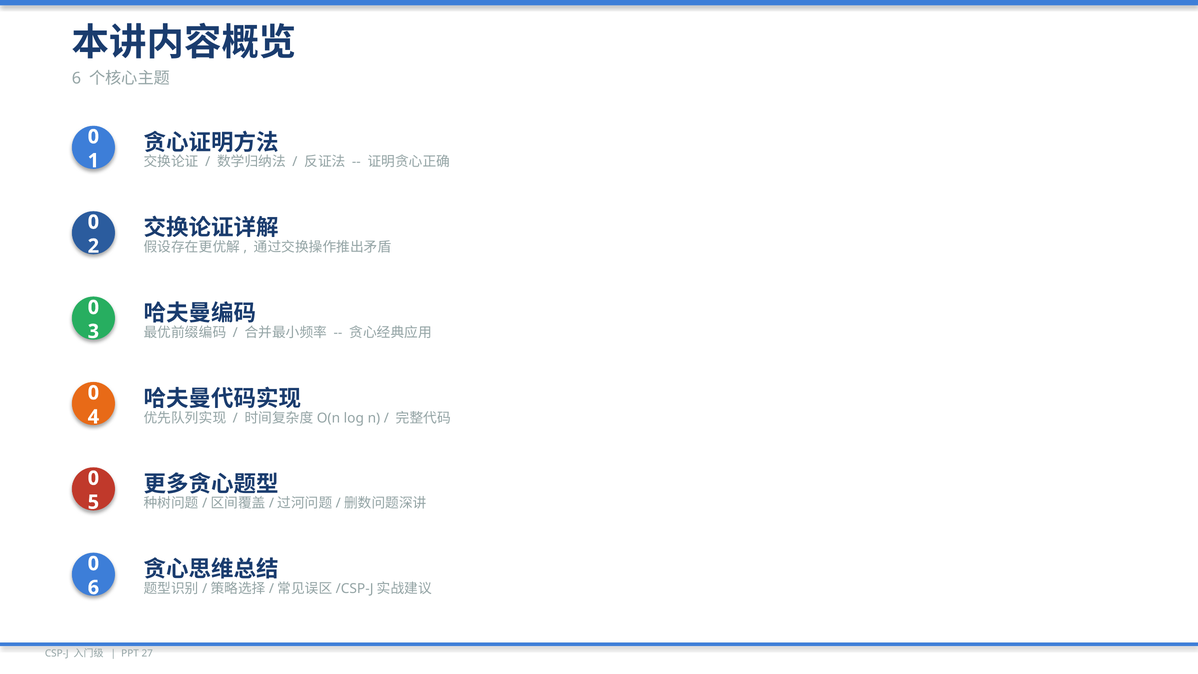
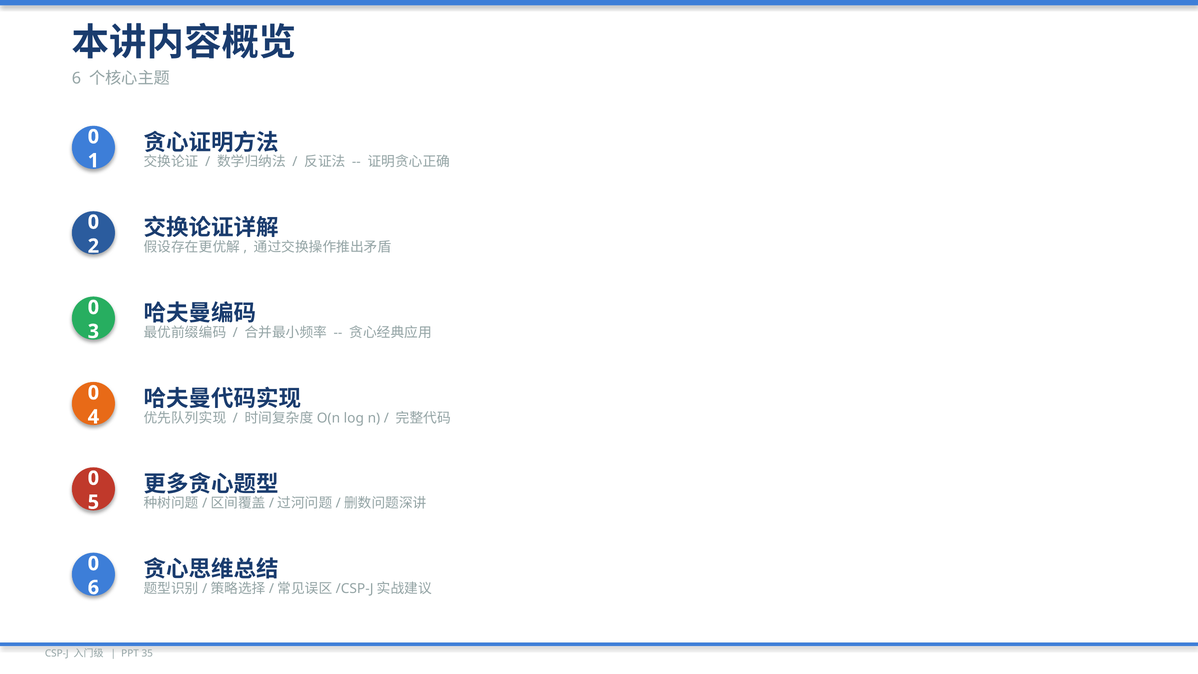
27: 27 -> 35 (147, 654)
